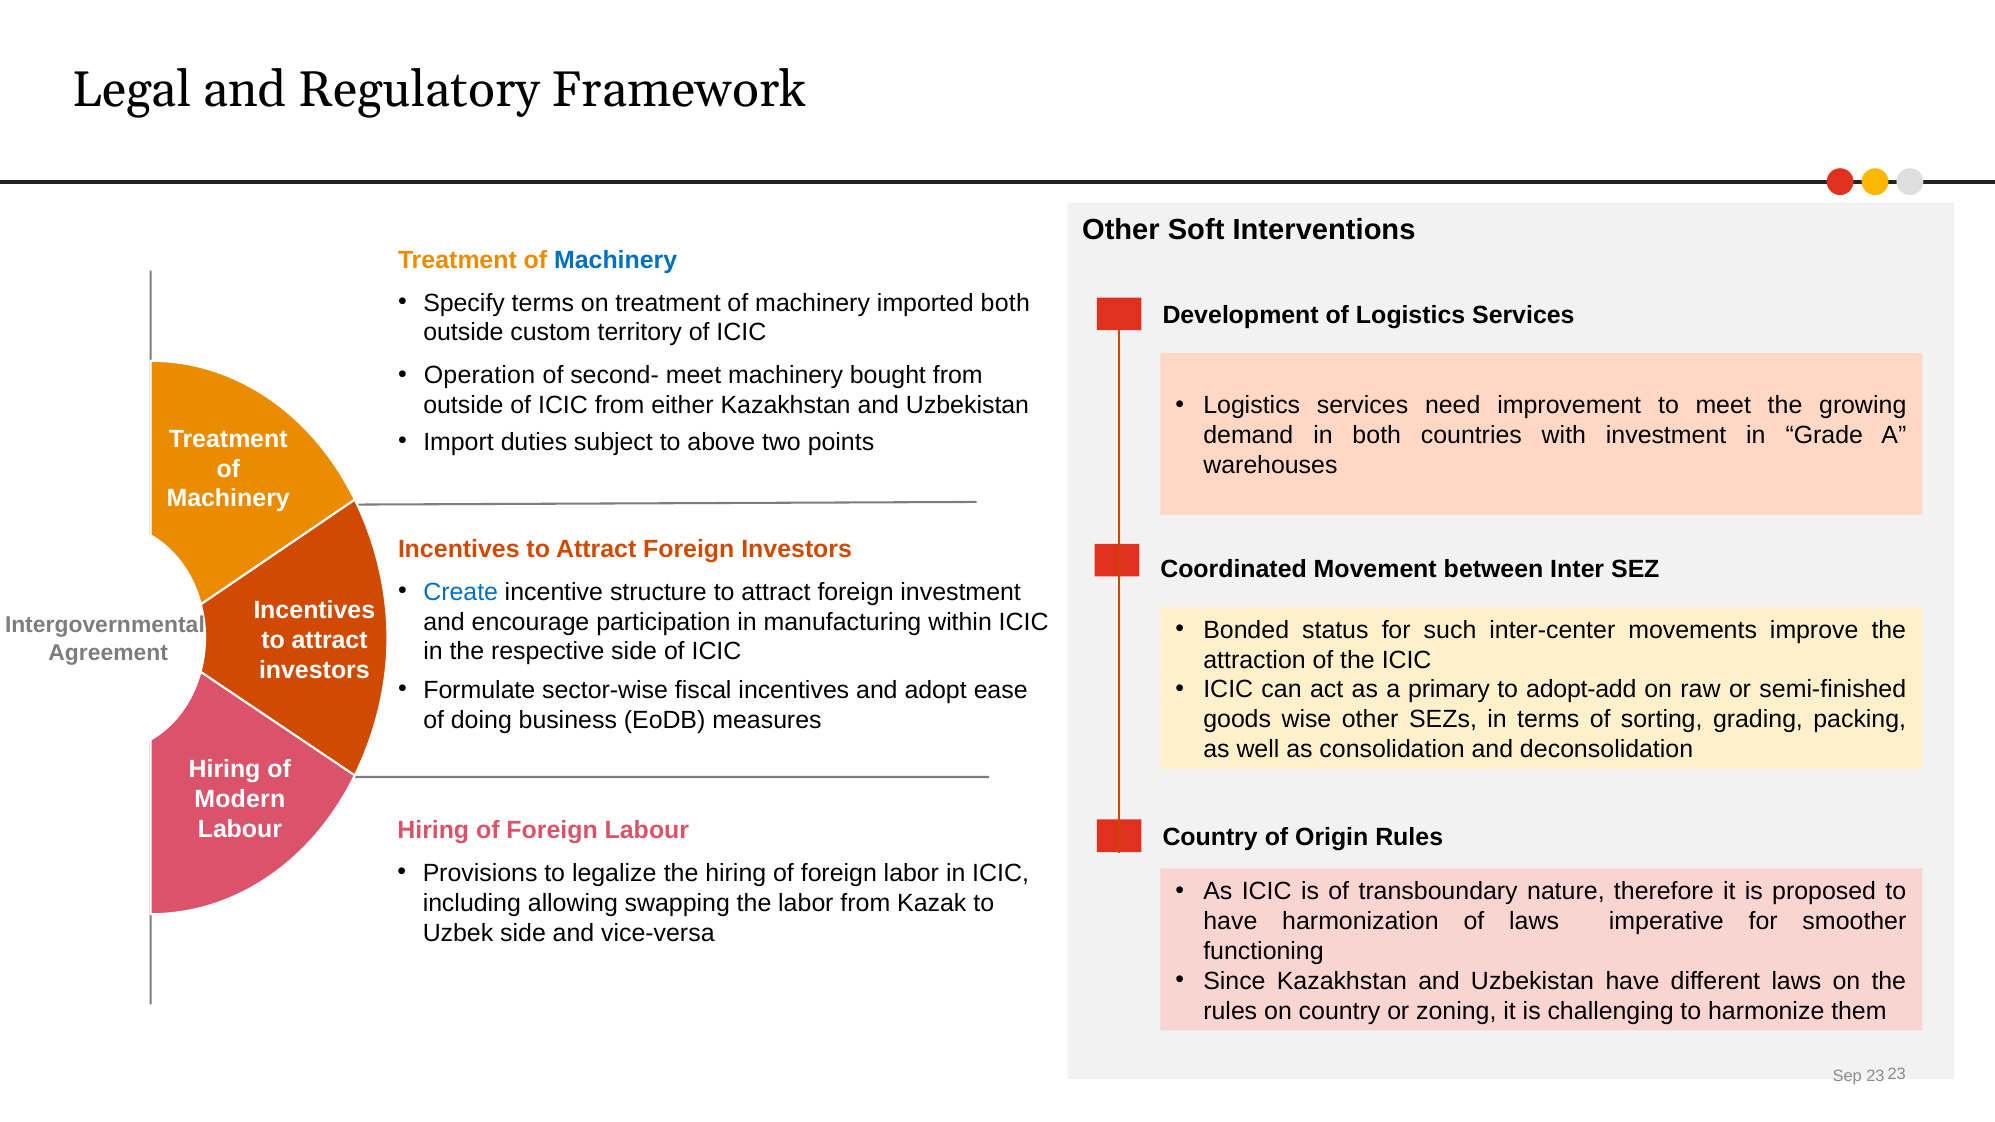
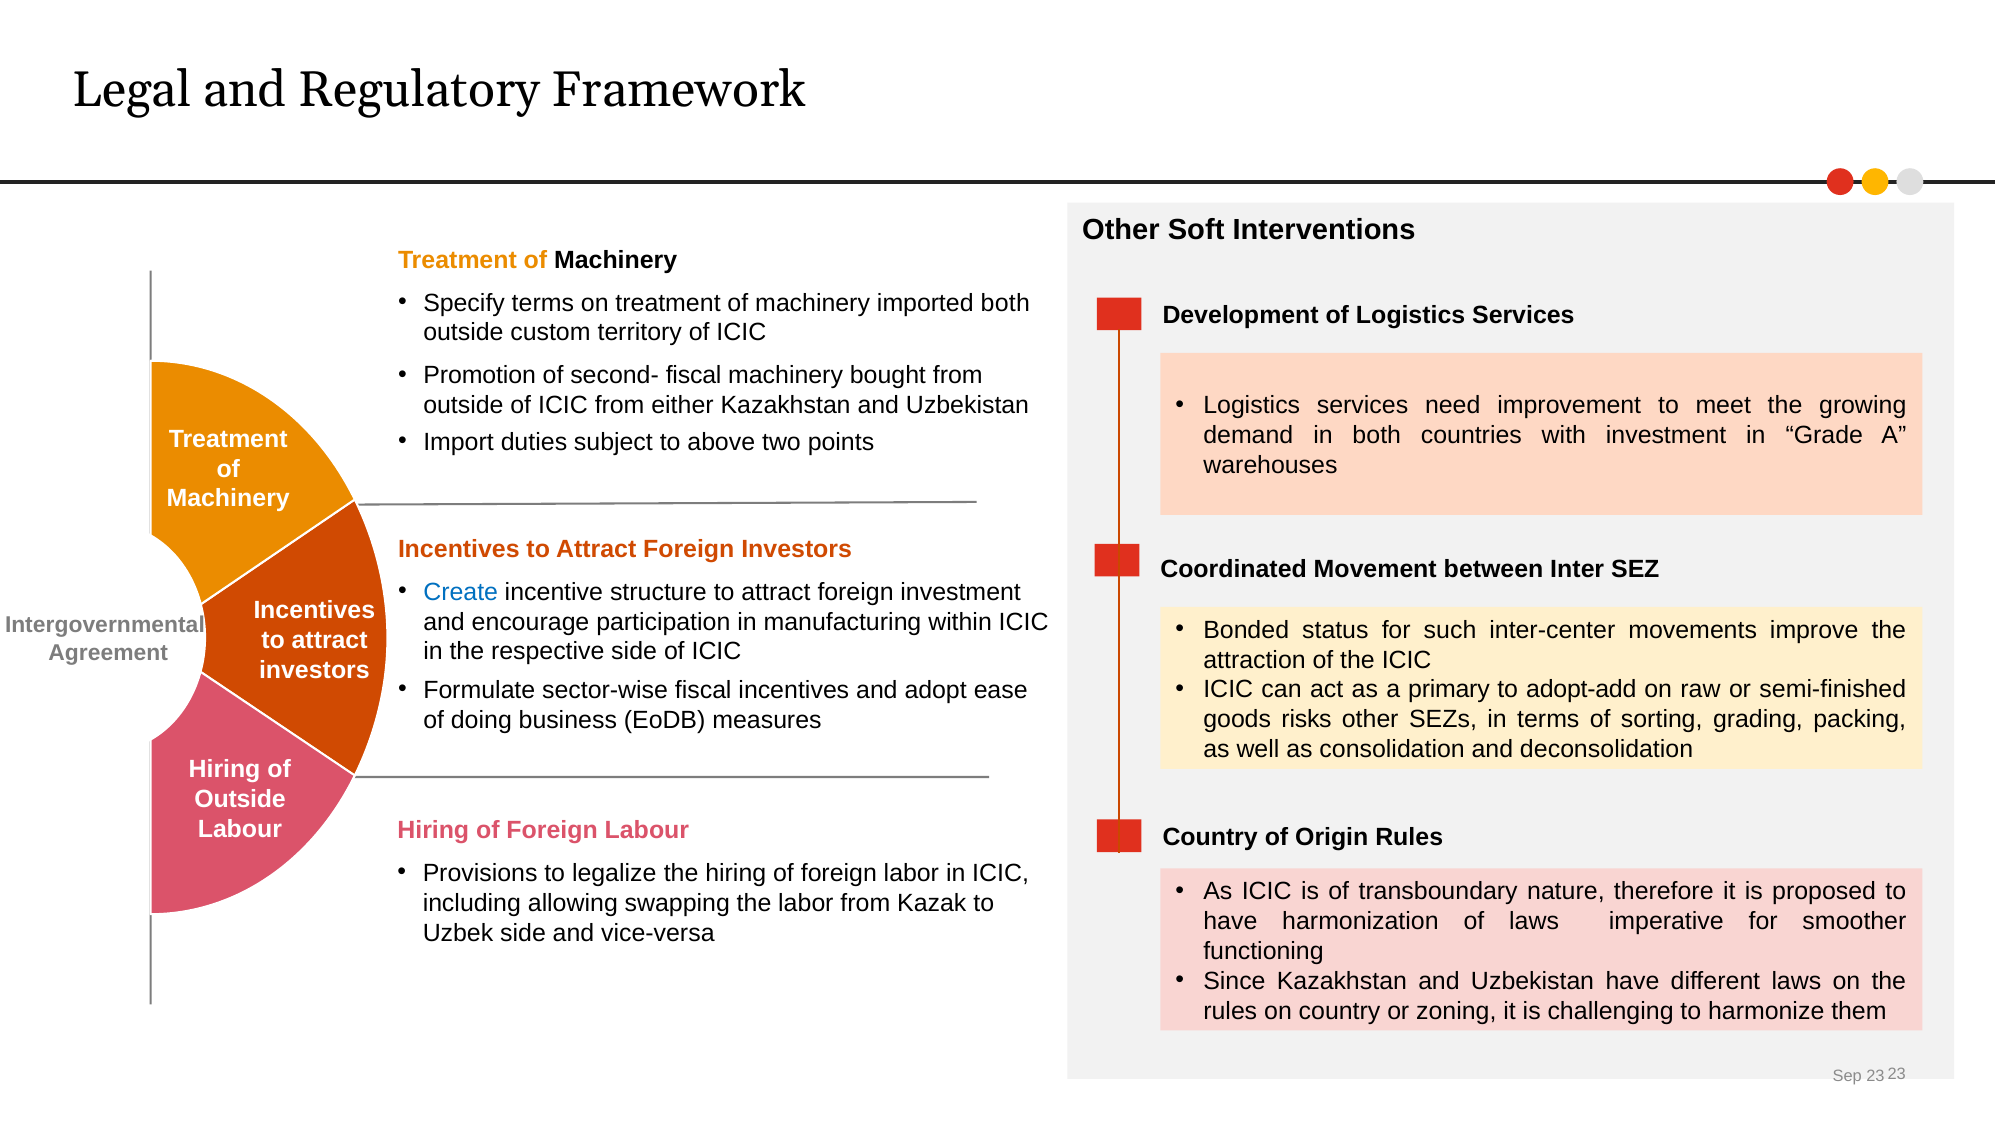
Machinery colour: blue -> black (616, 260)
Operation: Operation -> Promotion (480, 375)
second- meet: meet -> fiscal (694, 375)
wise: wise -> risks (1307, 720)
Modern: Modern -> Outside (240, 799)
